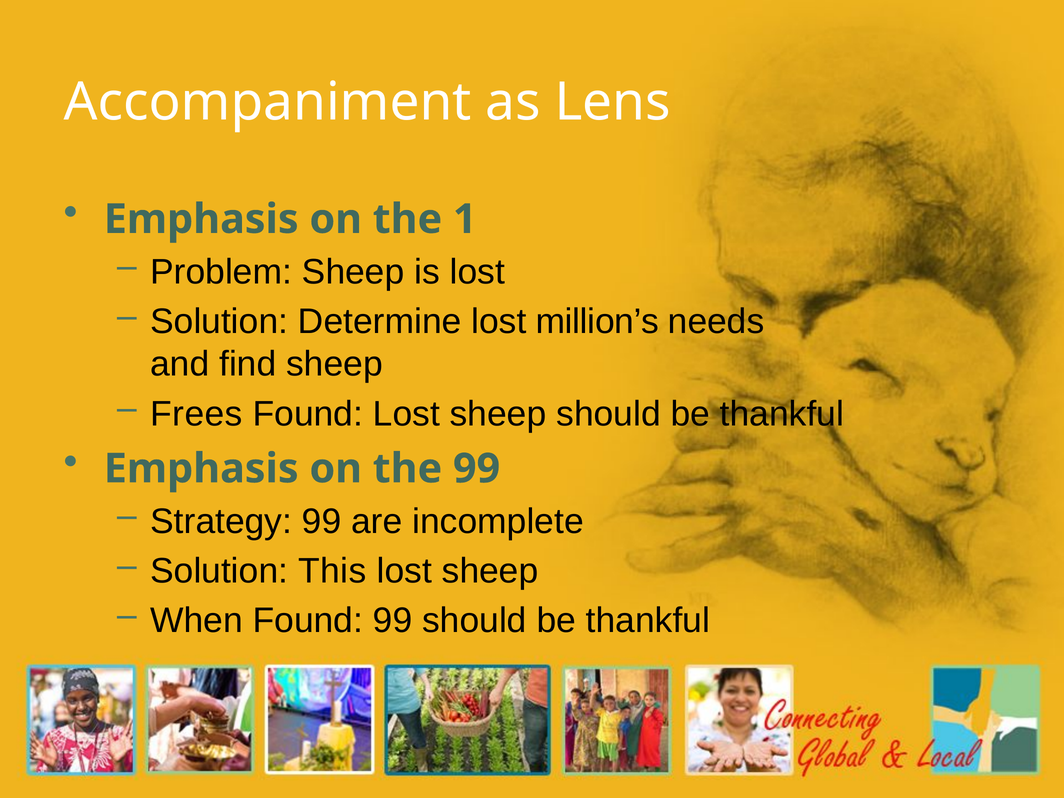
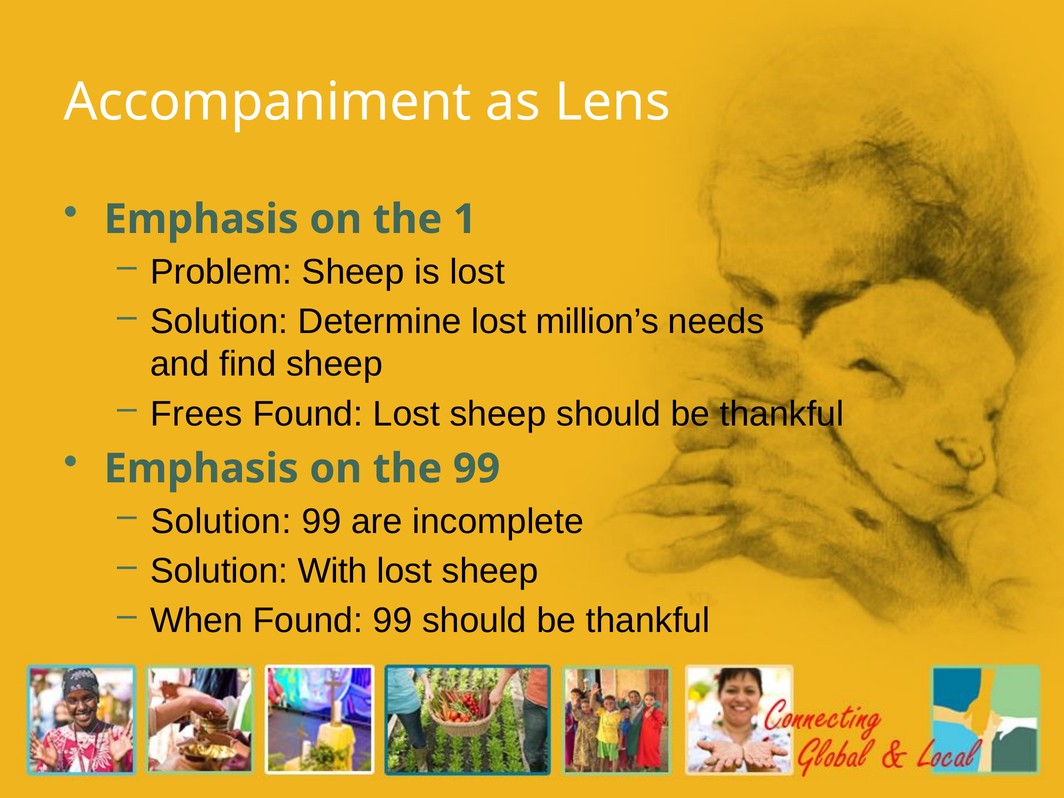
Strategy: Strategy -> Solution (221, 522)
This: This -> With (333, 571)
